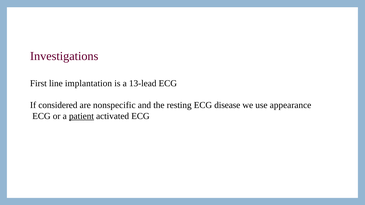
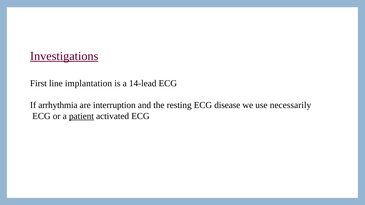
Investigations underline: none -> present (64, 56)
13-lead: 13-lead -> 14-lead (143, 83)
considered: considered -> arrhythmia (58, 105)
nonspecific: nonspecific -> interruption (114, 105)
appearance: appearance -> necessarily (291, 105)
